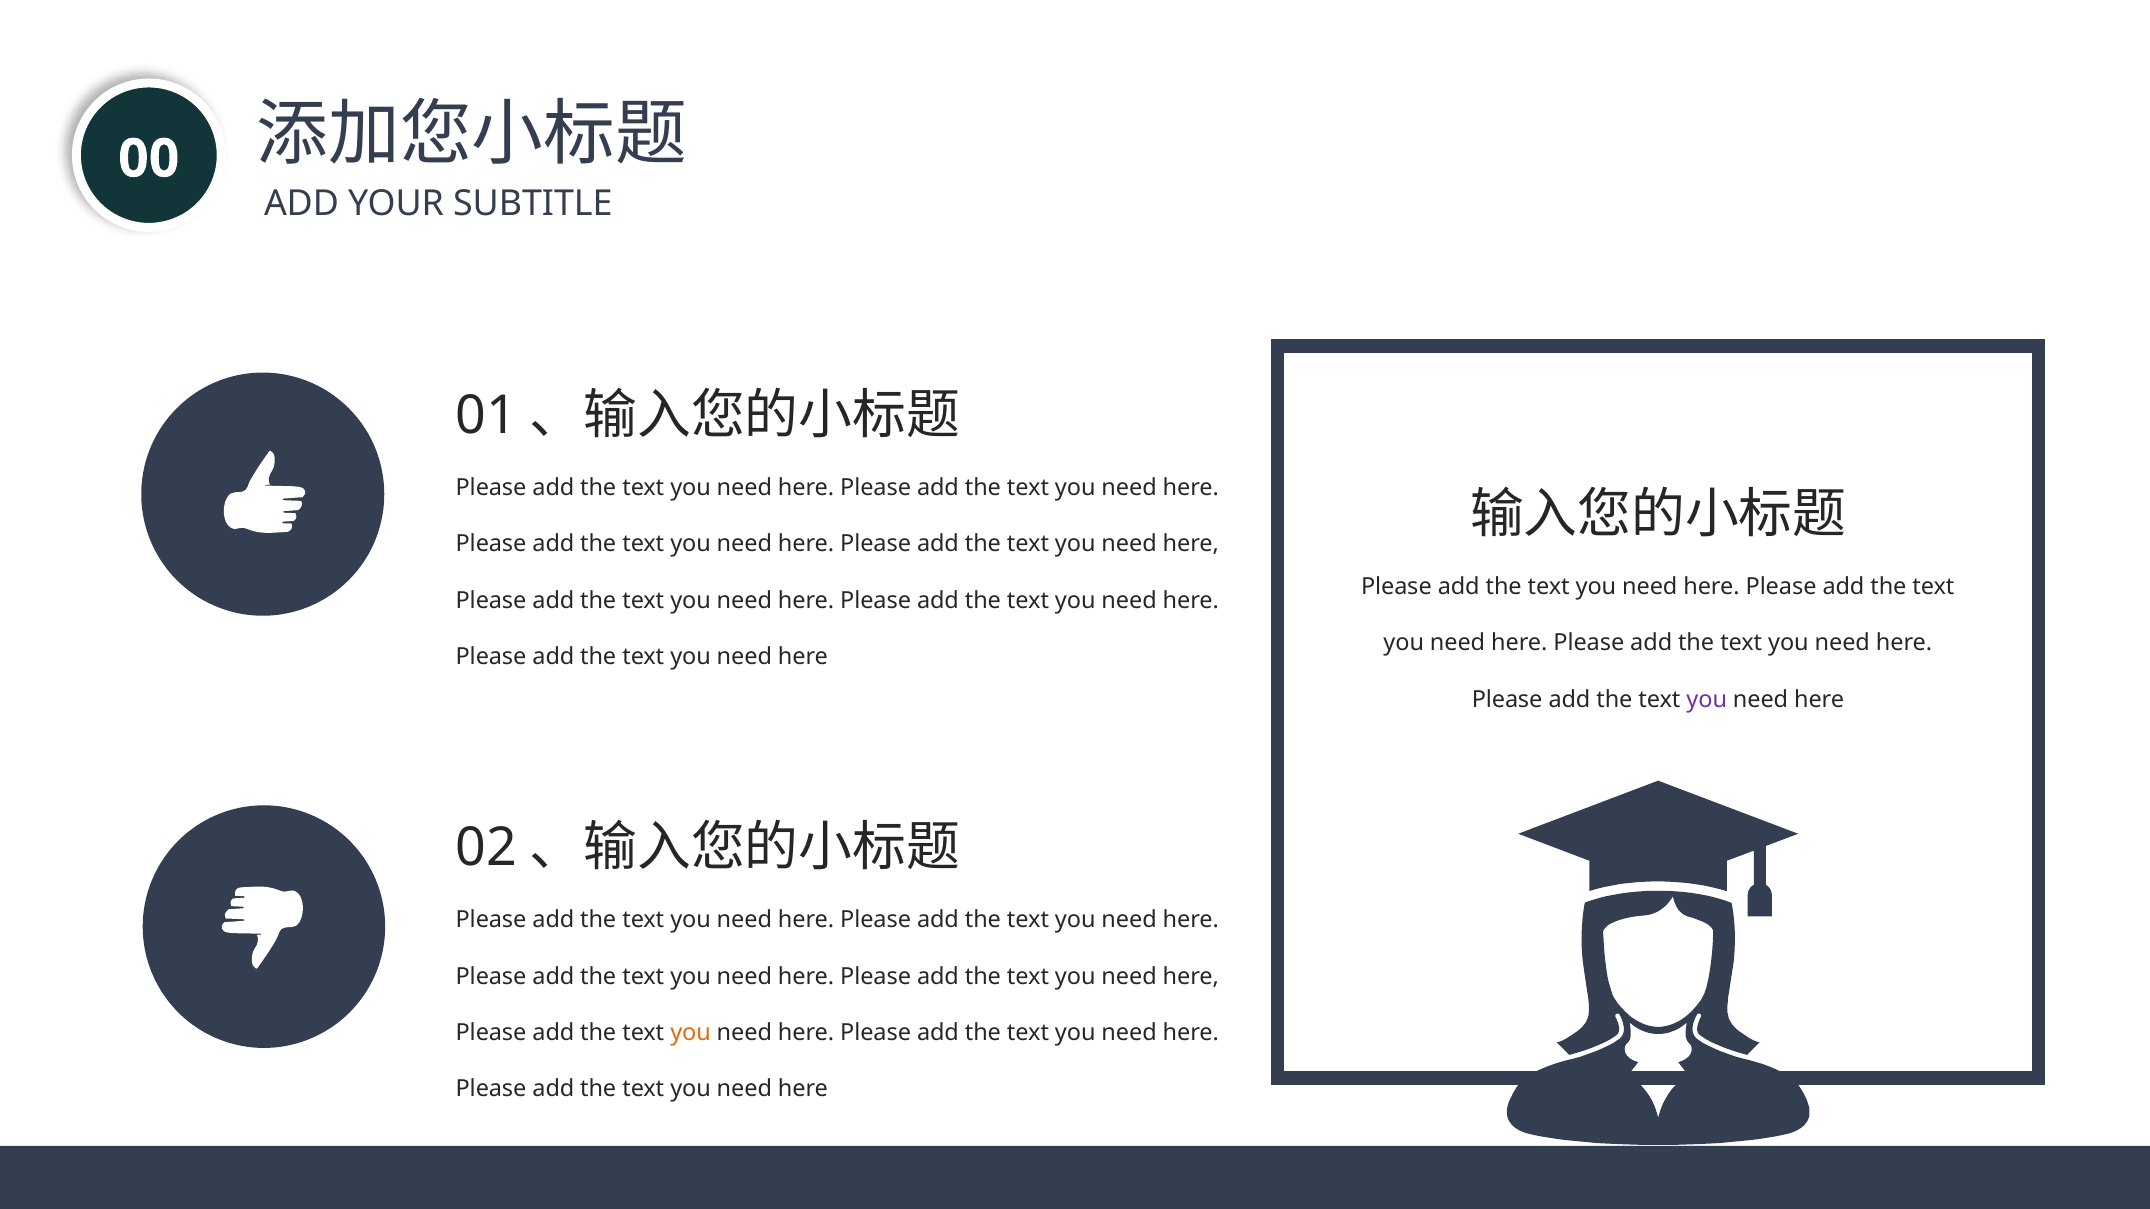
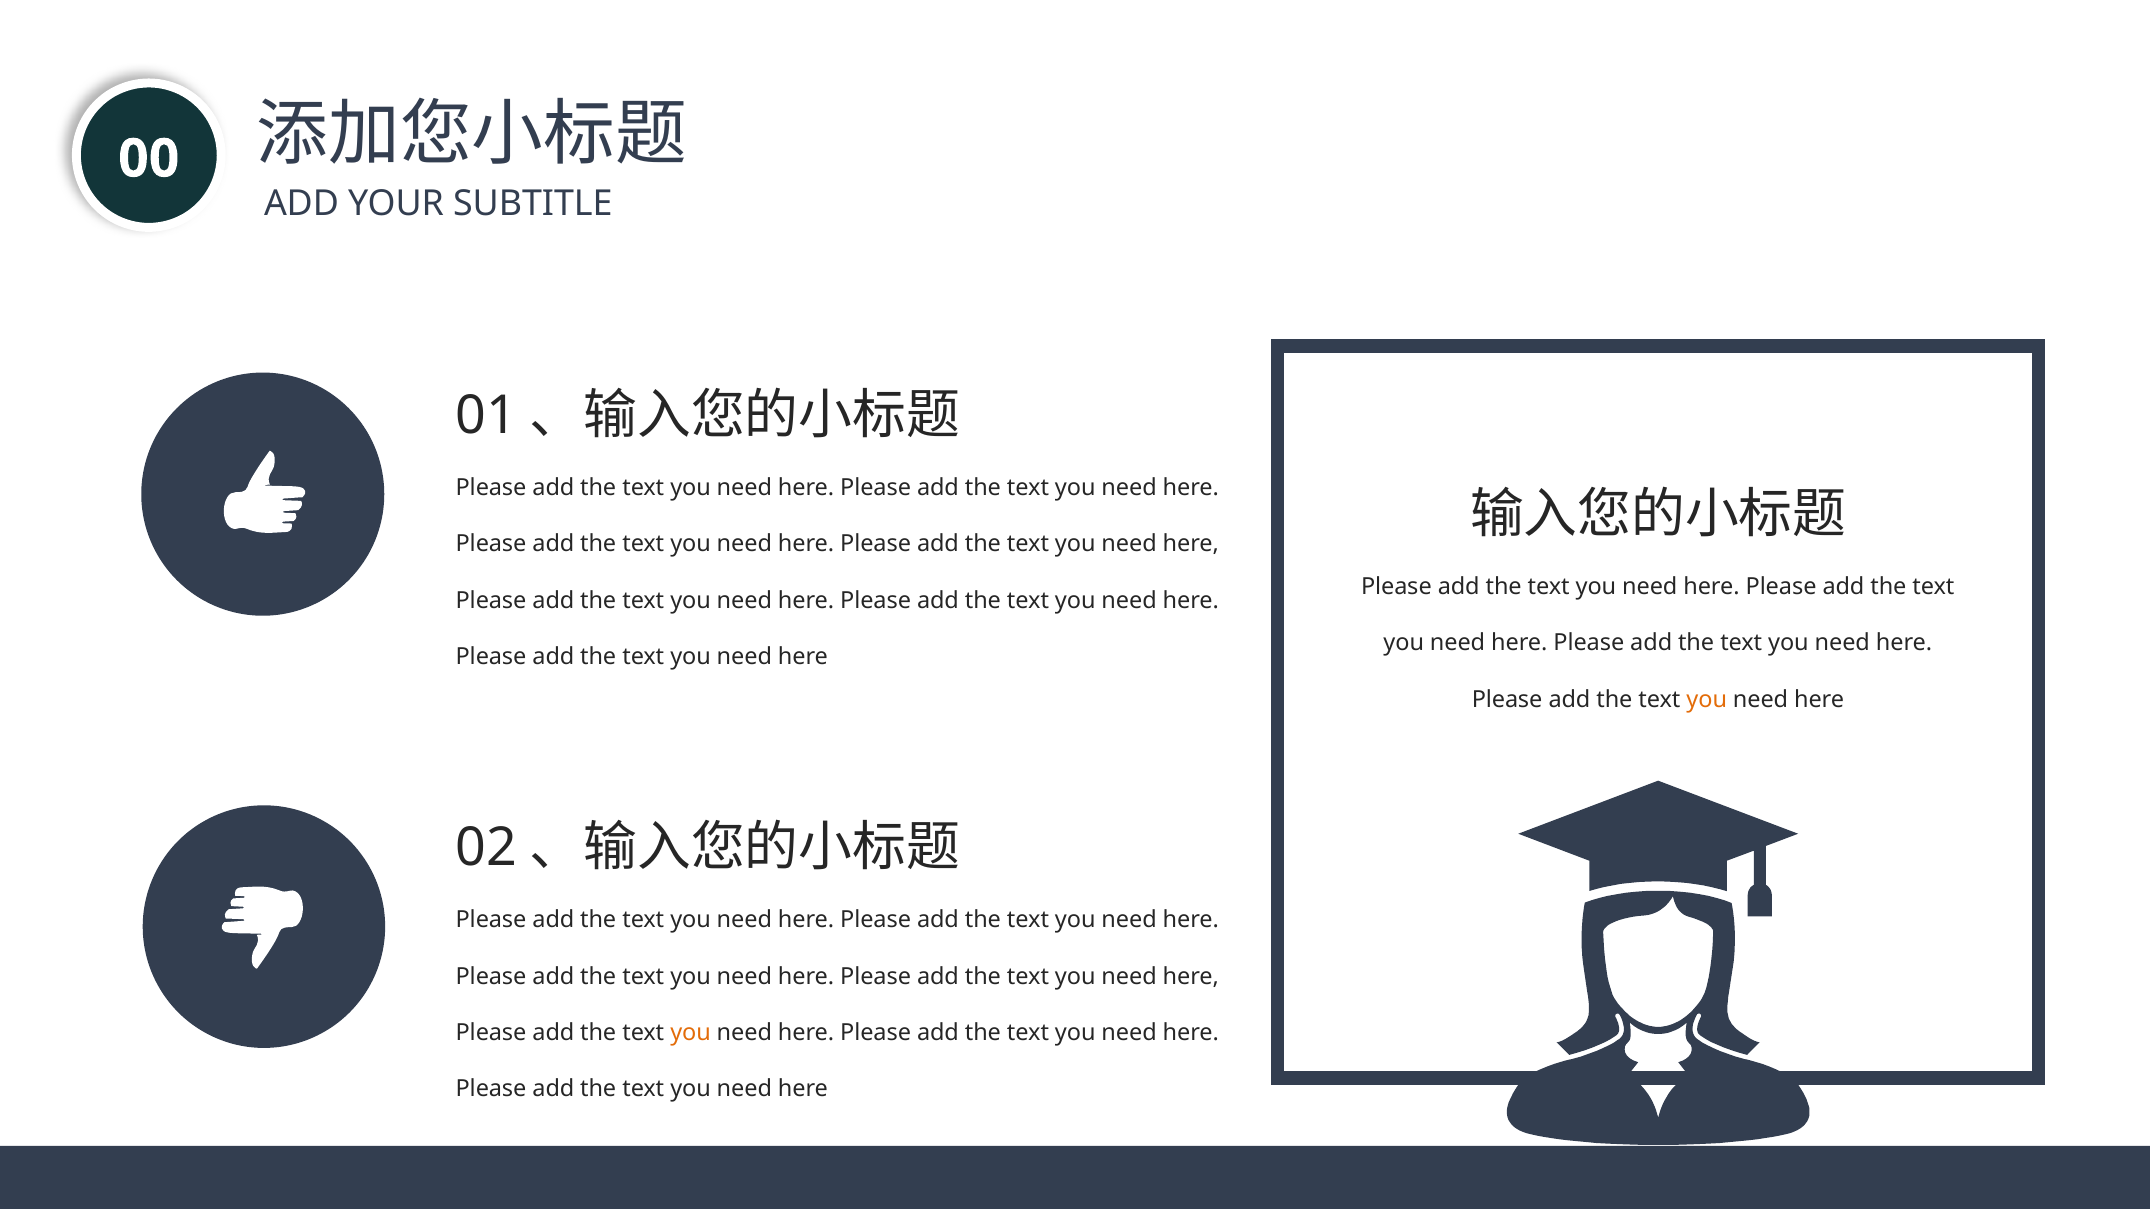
you colour: purple -> orange (1707, 700)
